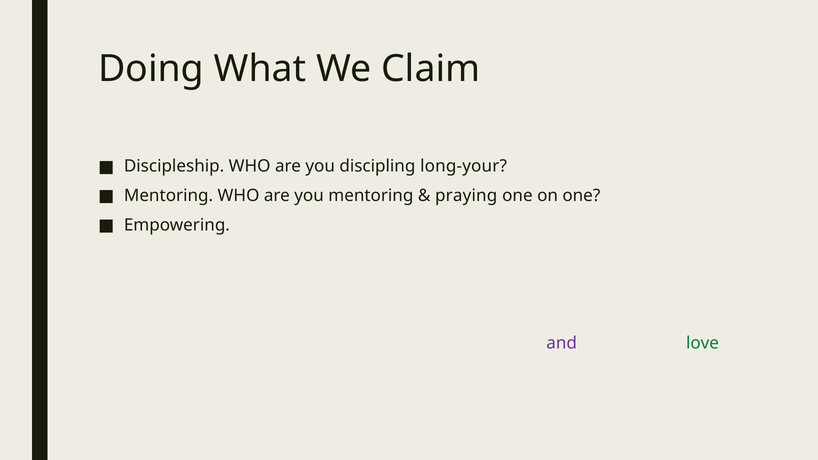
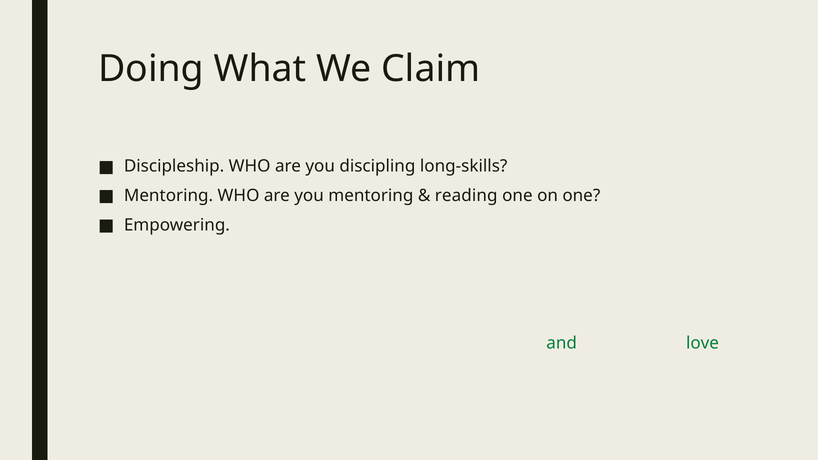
long-your: long-your -> long-skills (464, 166)
praying: praying -> reading (466, 196)
and colour: purple -> green (562, 343)
